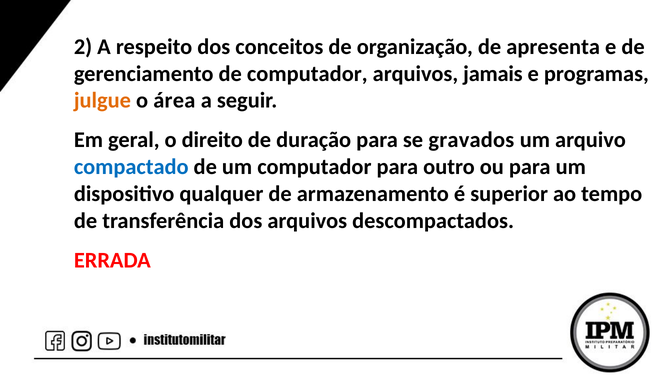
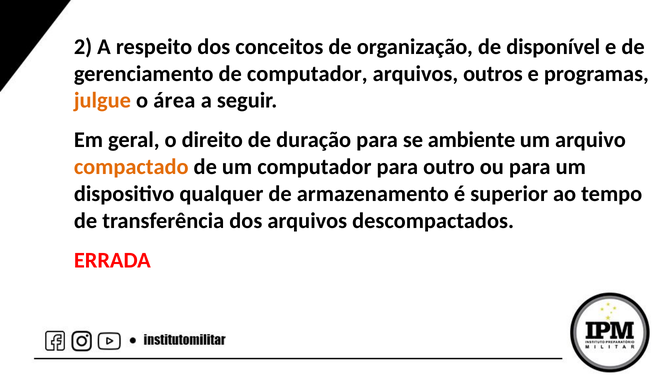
apresenta: apresenta -> disponível (553, 47)
jamais: jamais -> outros (493, 74)
gravados: gravados -> ambiente (472, 140)
compactado colour: blue -> orange (131, 167)
